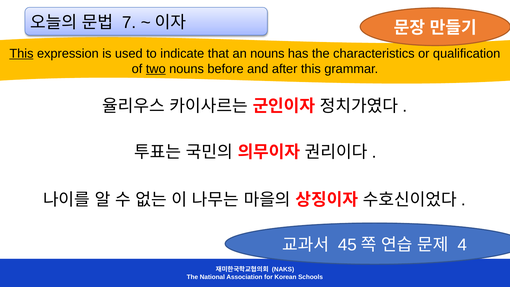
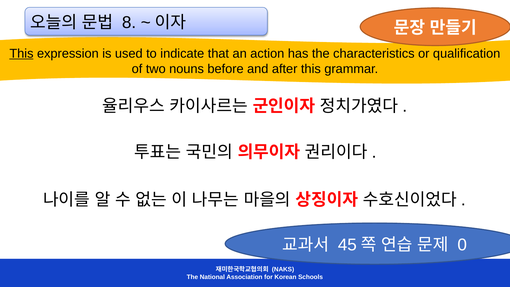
7: 7 -> 8 (129, 22)
an nouns: nouns -> action (267, 54)
two underline: present -> none (156, 69)
4: 4 -> 0 (462, 245)
